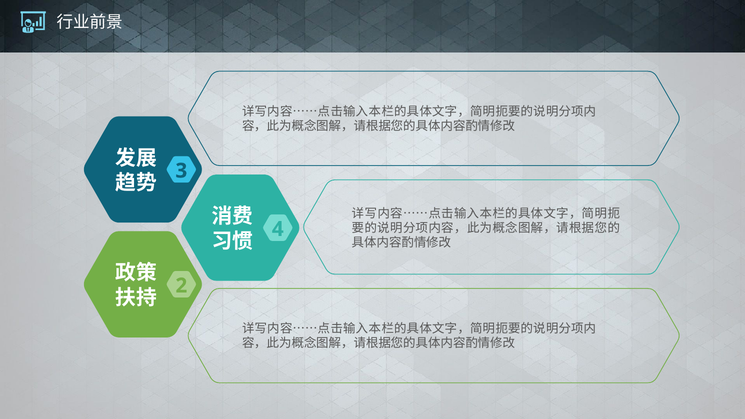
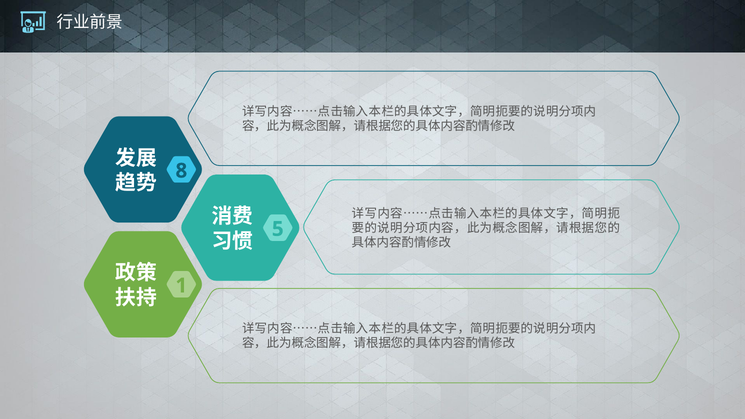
3: 3 -> 8 (181, 171)
4: 4 -> 5 (278, 229)
2: 2 -> 1 (181, 286)
